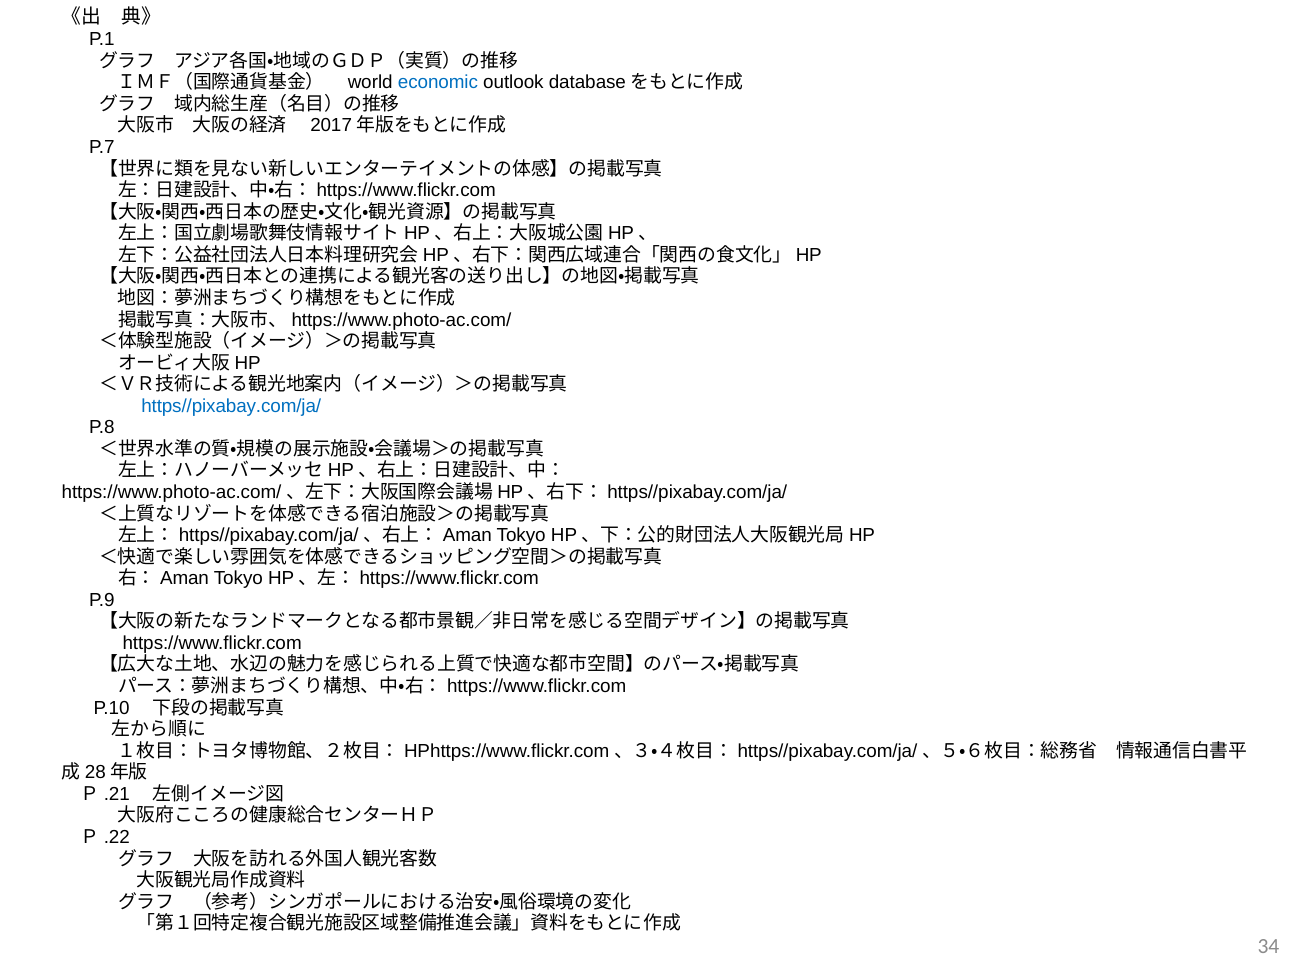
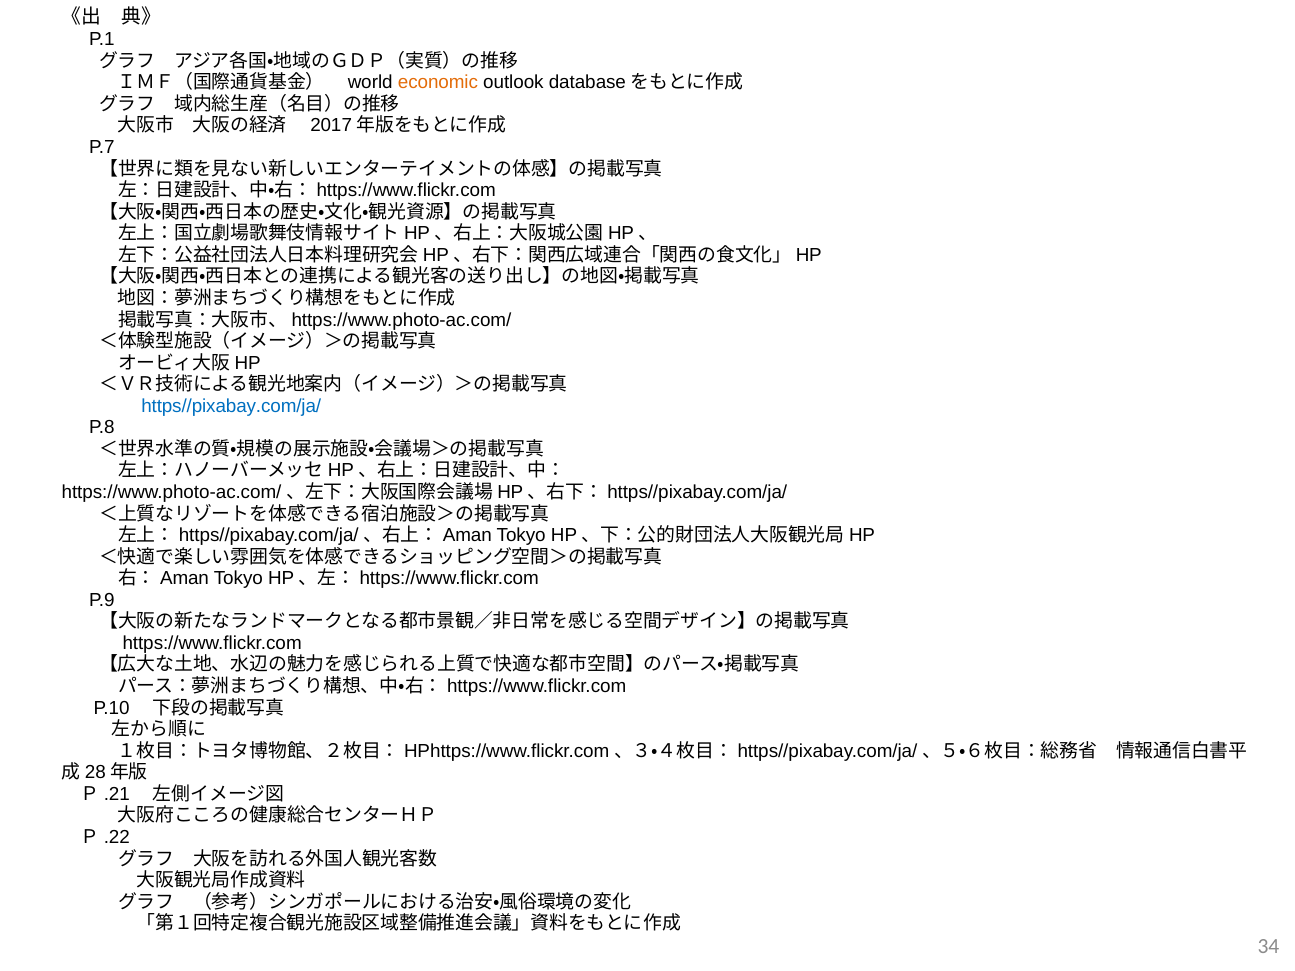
economic colour: blue -> orange (438, 83)
